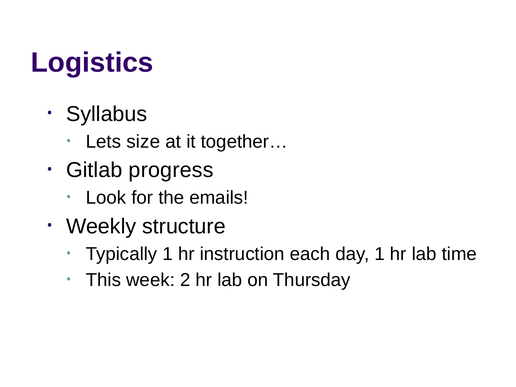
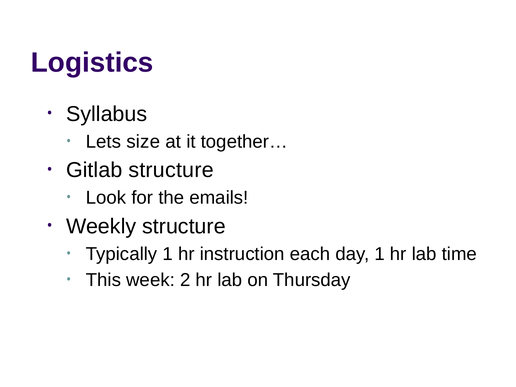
Gitlab progress: progress -> structure (171, 170)
